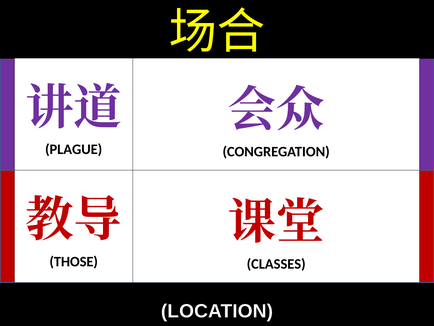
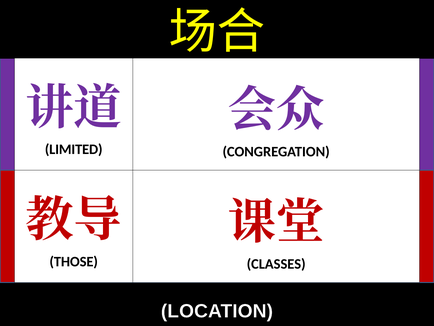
PLAGUE: PLAGUE -> LIMITED (74, 149)
